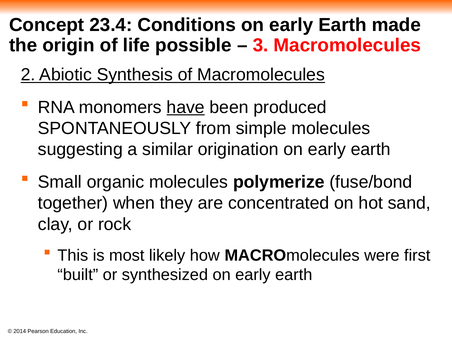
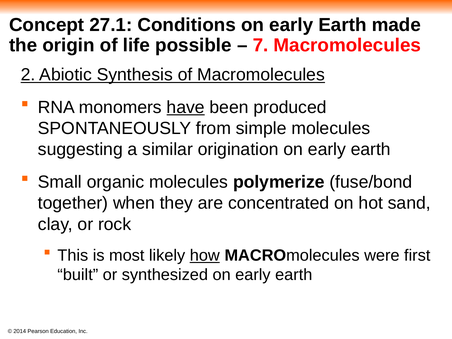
23.4: 23.4 -> 27.1 (111, 25)
3: 3 -> 7 (261, 45)
how underline: none -> present (205, 255)
